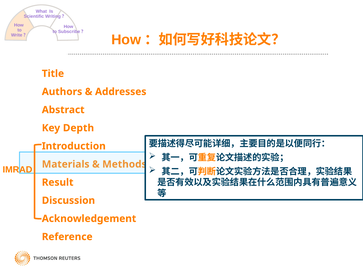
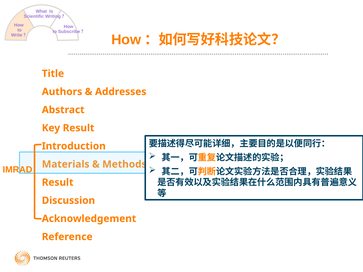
Key Depth: Depth -> Result (79, 128)
